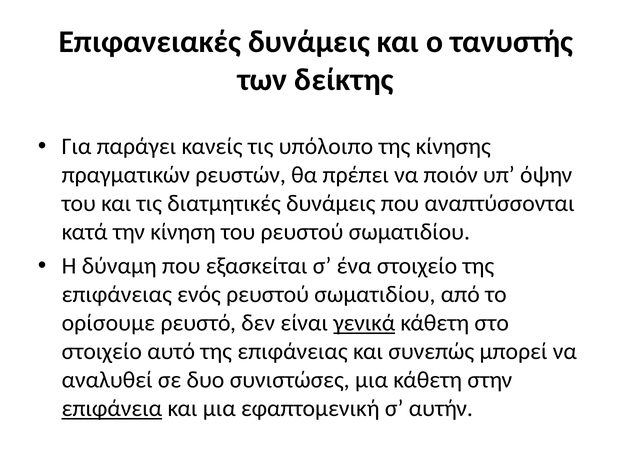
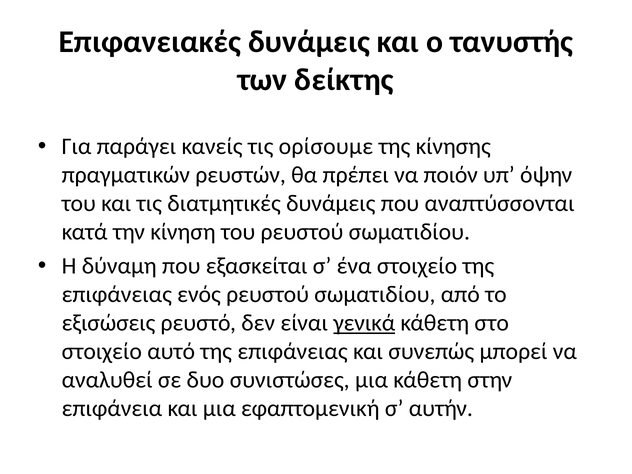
υπόλοιπο: υπόλοιπο -> ορίσουμε (326, 147)
ορίσουμε: ορίσουμε -> εξισώσεις (108, 323)
επιφάνεια underline: present -> none (112, 408)
